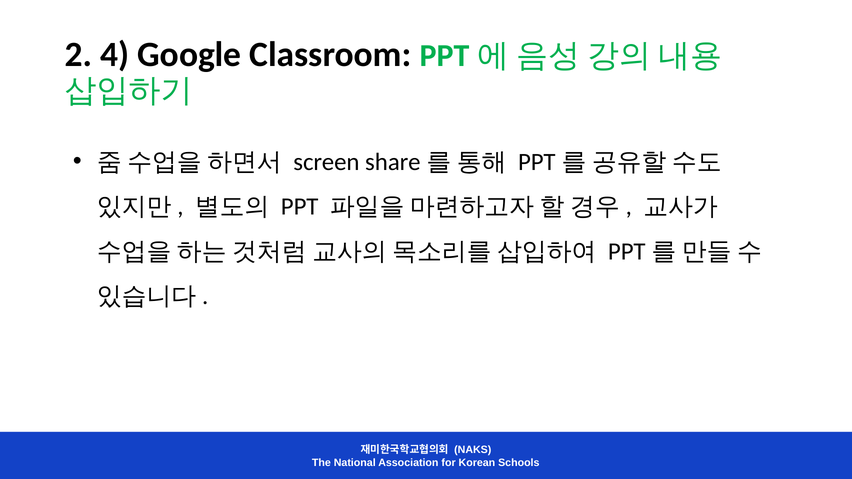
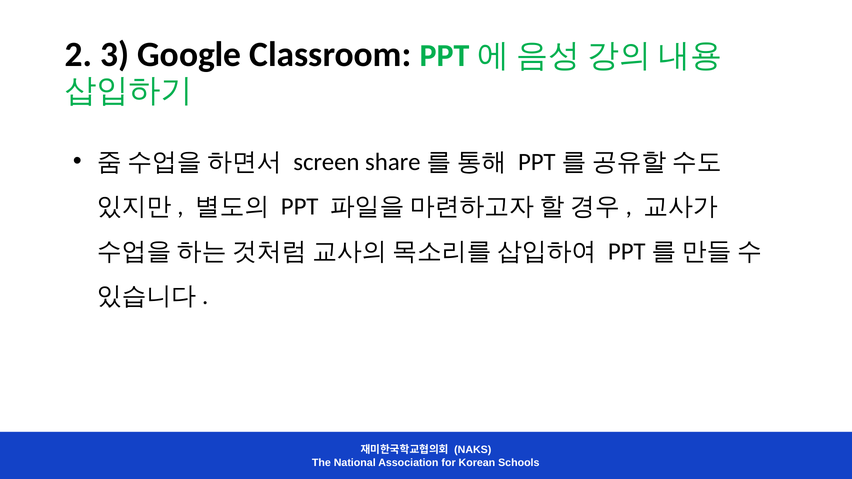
4: 4 -> 3 (115, 54)
